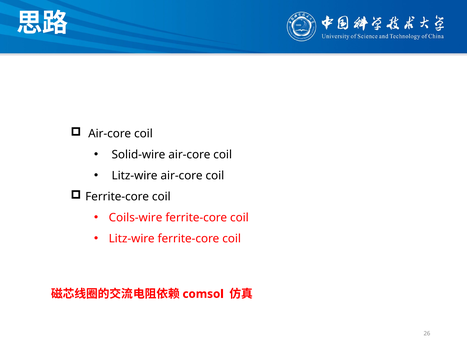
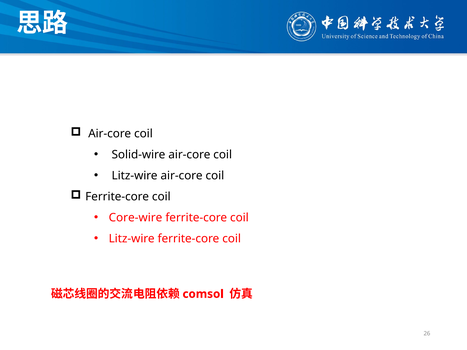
Coils-wire: Coils-wire -> Core-wire (135, 218)
